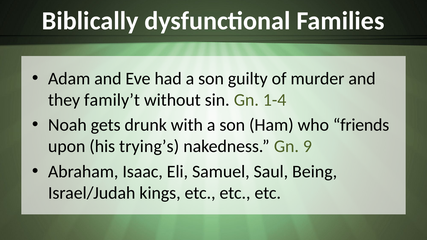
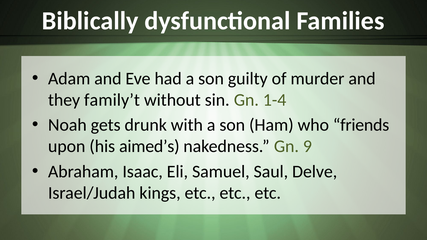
trying’s: trying’s -> aimed’s (149, 146)
Being: Being -> Delve (315, 172)
